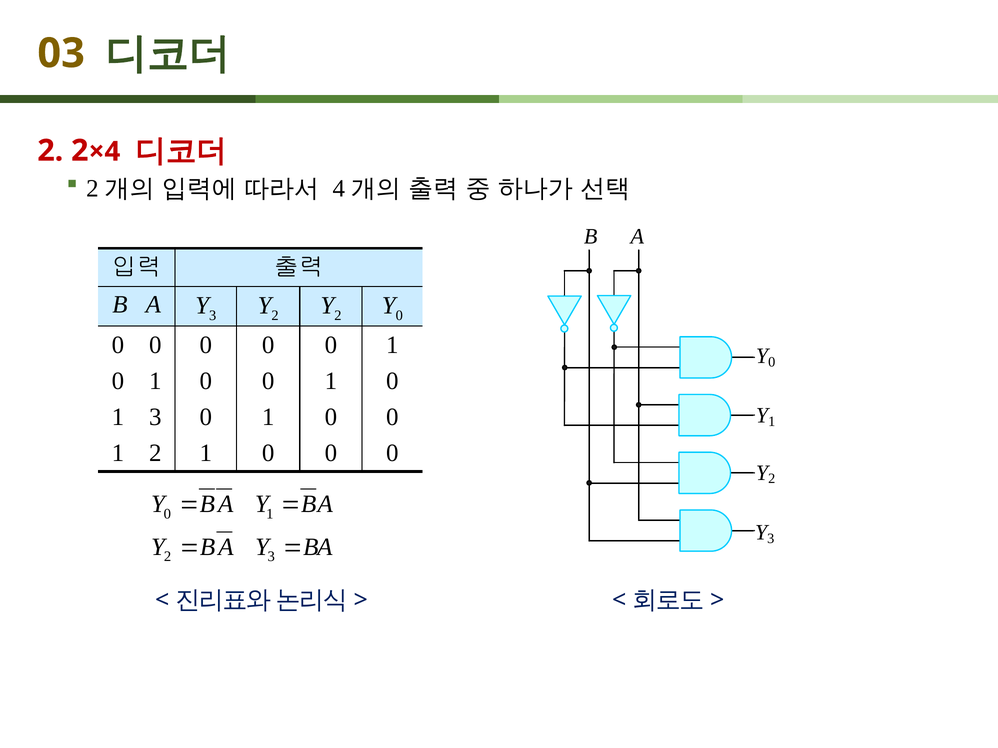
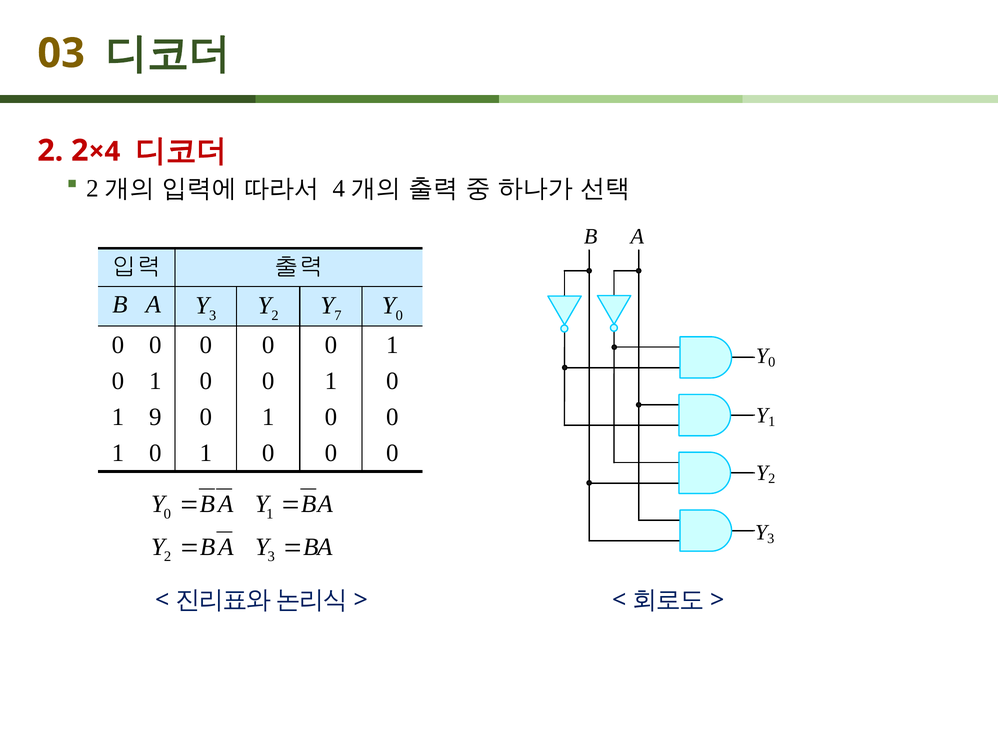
2: 2 -> 7 (338, 316)
1 3: 3 -> 9 (155, 417)
2: 2 -> 0 (155, 453)
